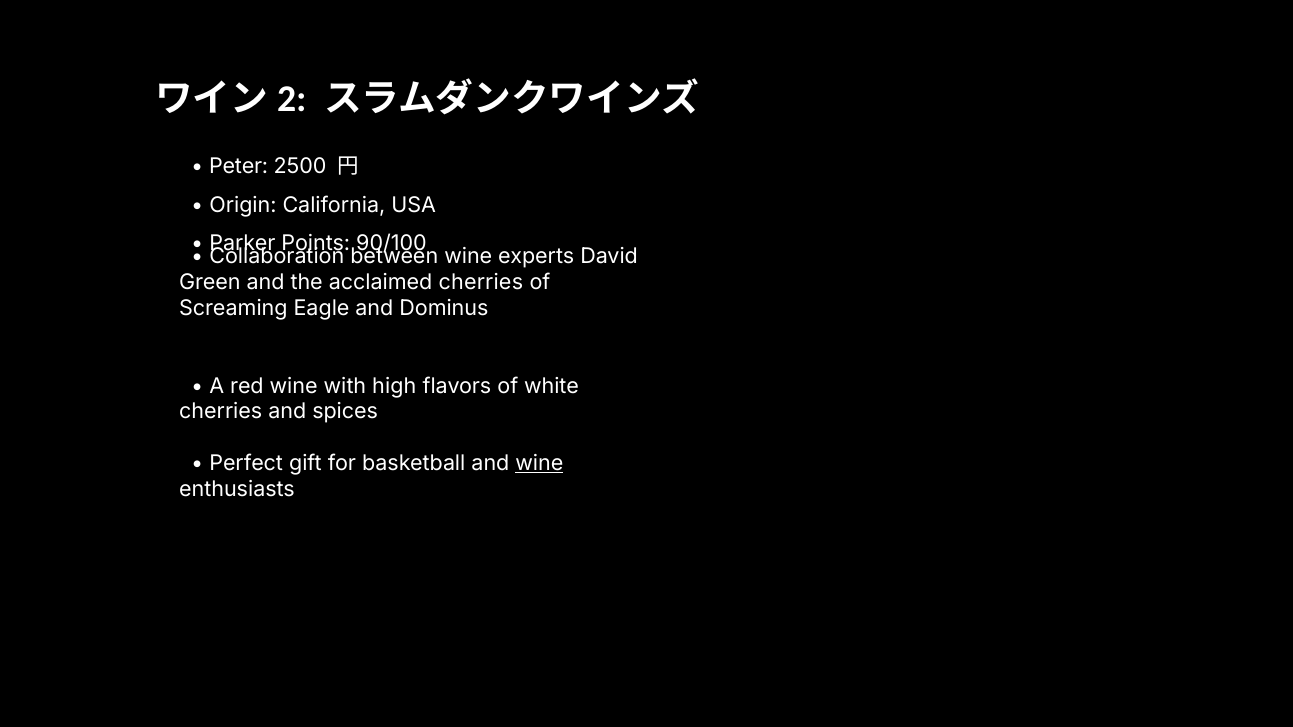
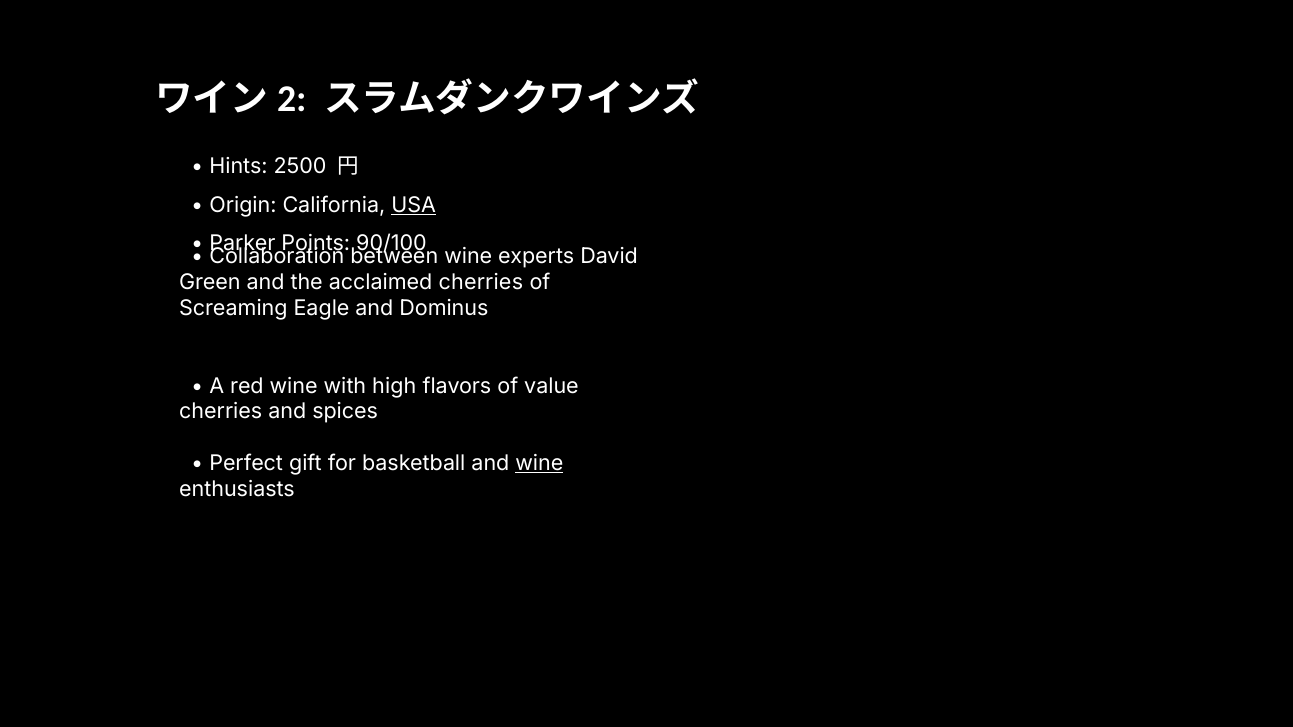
Peter: Peter -> Hints (239, 166)
USA underline: none -> present (414, 205)
white: white -> value (551, 386)
